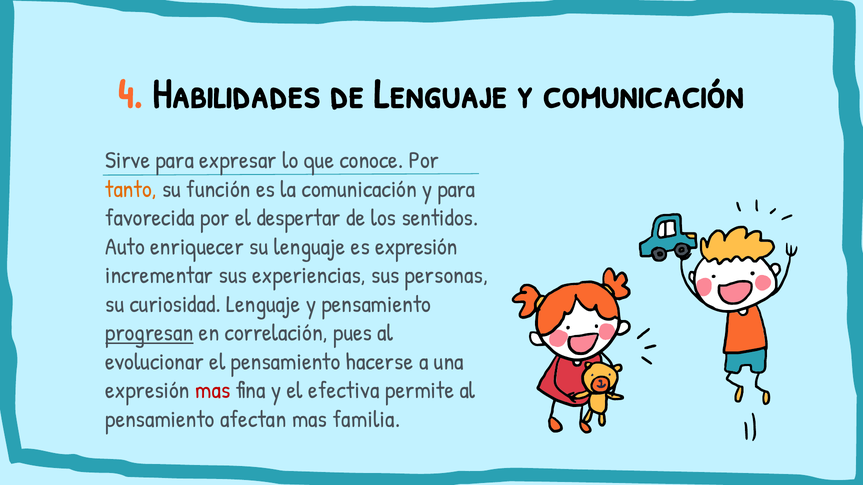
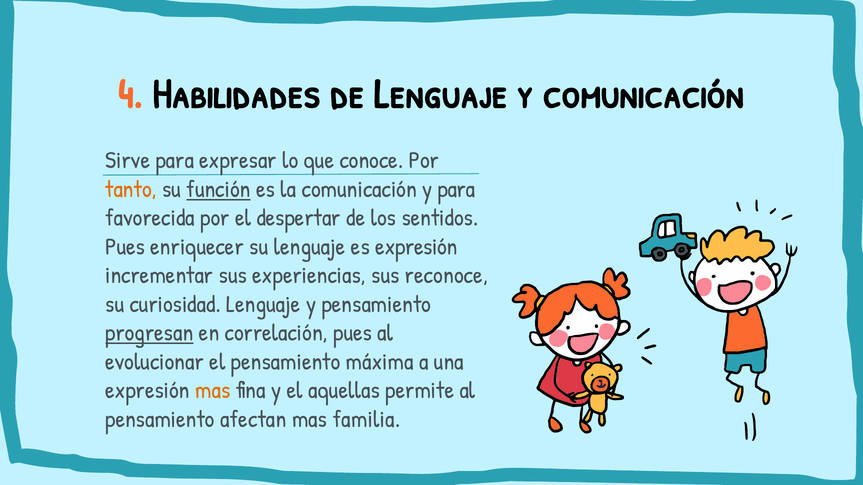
función underline: none -> present (219, 189)
Auto: Auto -> Pues (125, 247)
personas: personas -> reconoce (446, 276)
hacerse: hacerse -> máxima (380, 362)
mas colour: red -> orange (213, 391)
efectiva: efectiva -> aquellas (344, 391)
